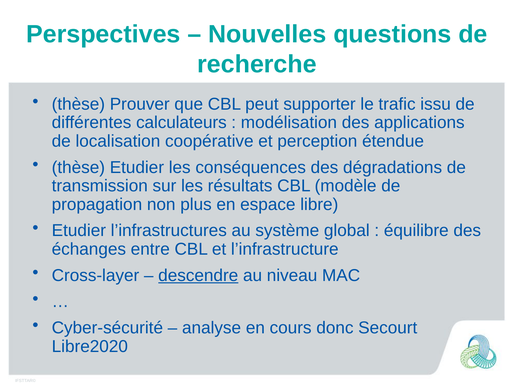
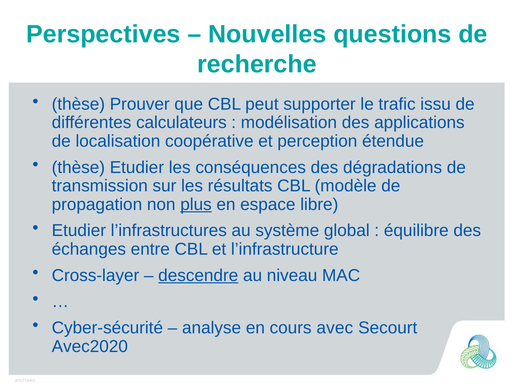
plus underline: none -> present (196, 204)
donc: donc -> avec (335, 327)
Libre2020: Libre2020 -> Avec2020 (90, 346)
